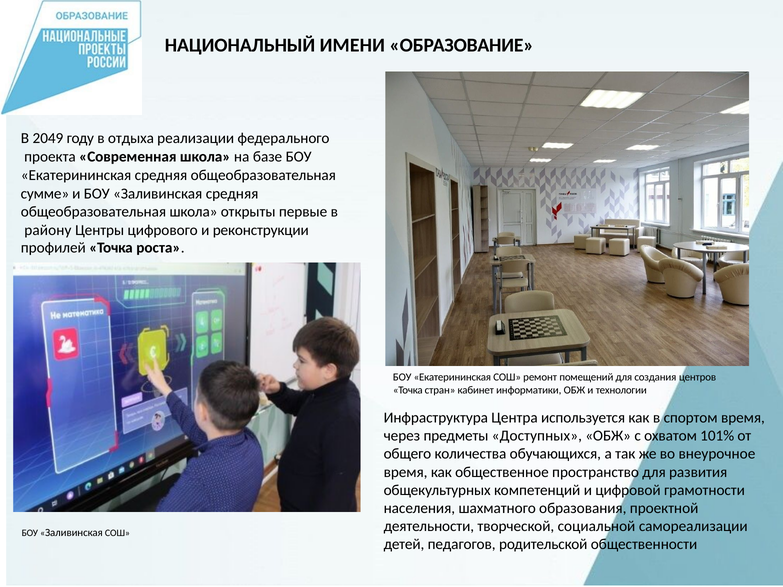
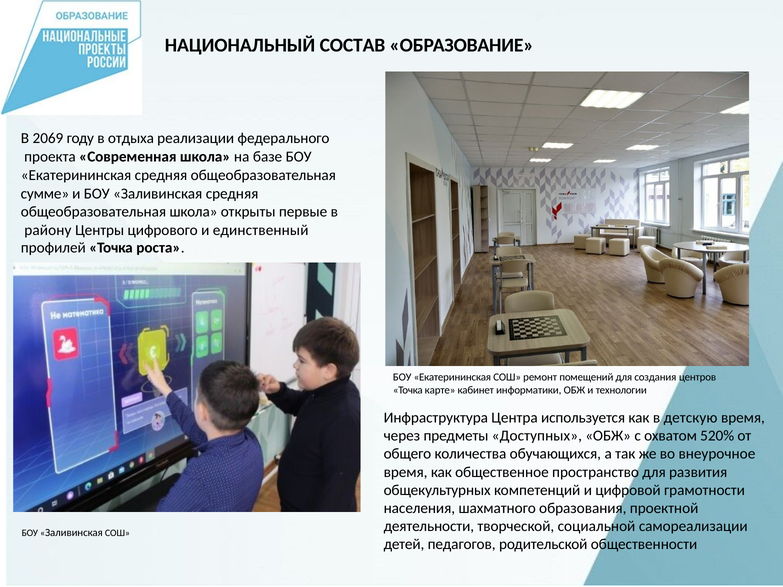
ИМЕНИ: ИМЕНИ -> СОСТАВ (352, 45)
2049: 2049 -> 2069 (48, 138)
реконструкции: реконструкции -> единственный (261, 230)
стран: стран -> карте (440, 390)
спортом: спортом -> детскую (691, 418)
101%: 101% -> 520% (717, 436)
